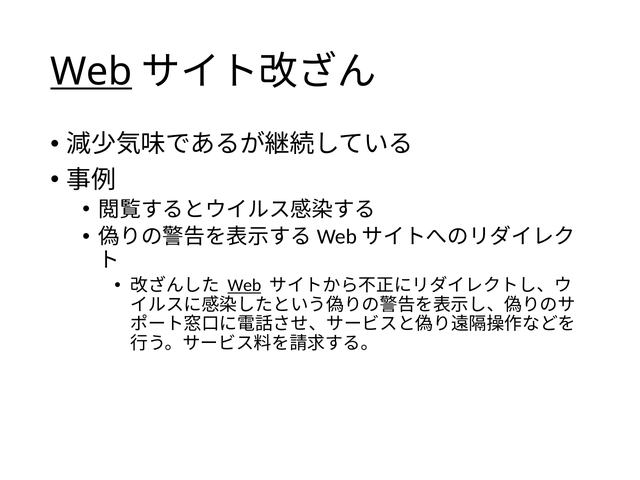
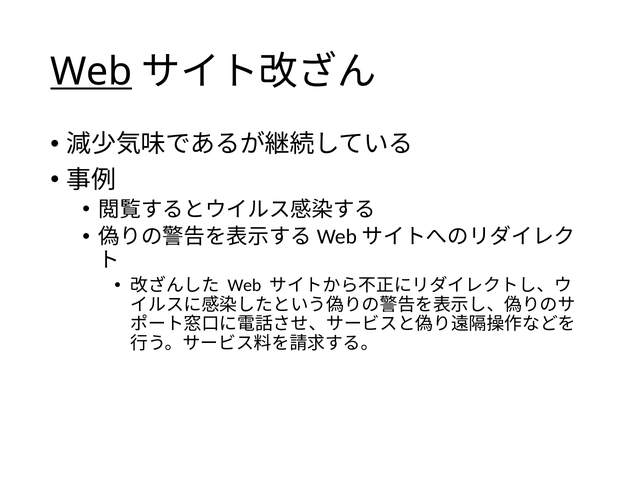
Web underline: present -> none (244, 286)
